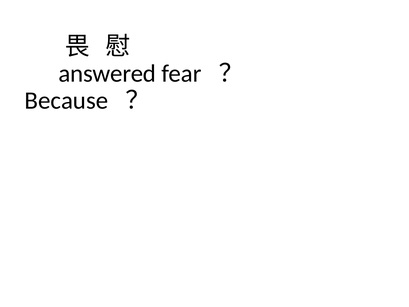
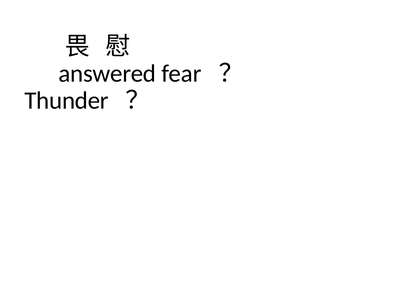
Because: Because -> Thunder (66, 101)
